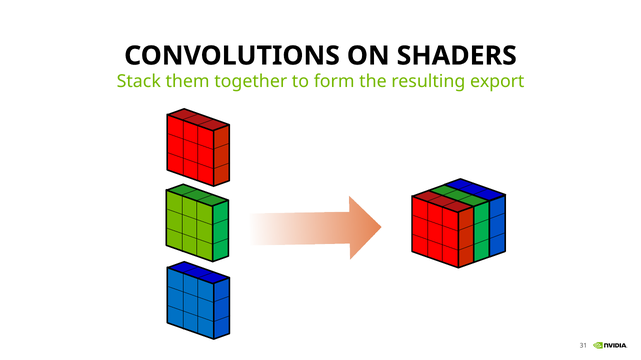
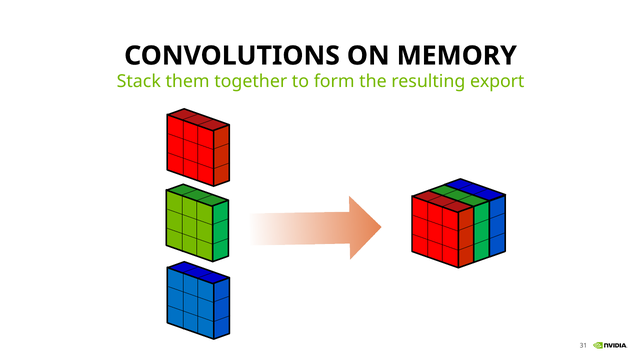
SHADERS: SHADERS -> MEMORY (457, 56)
